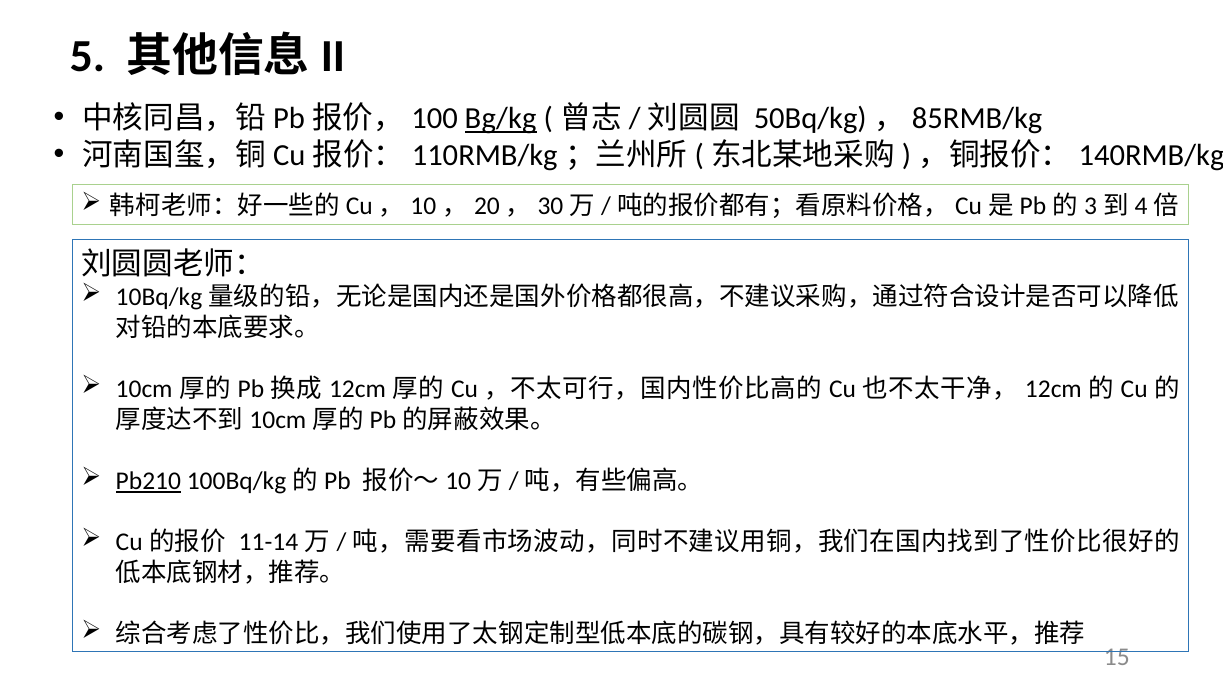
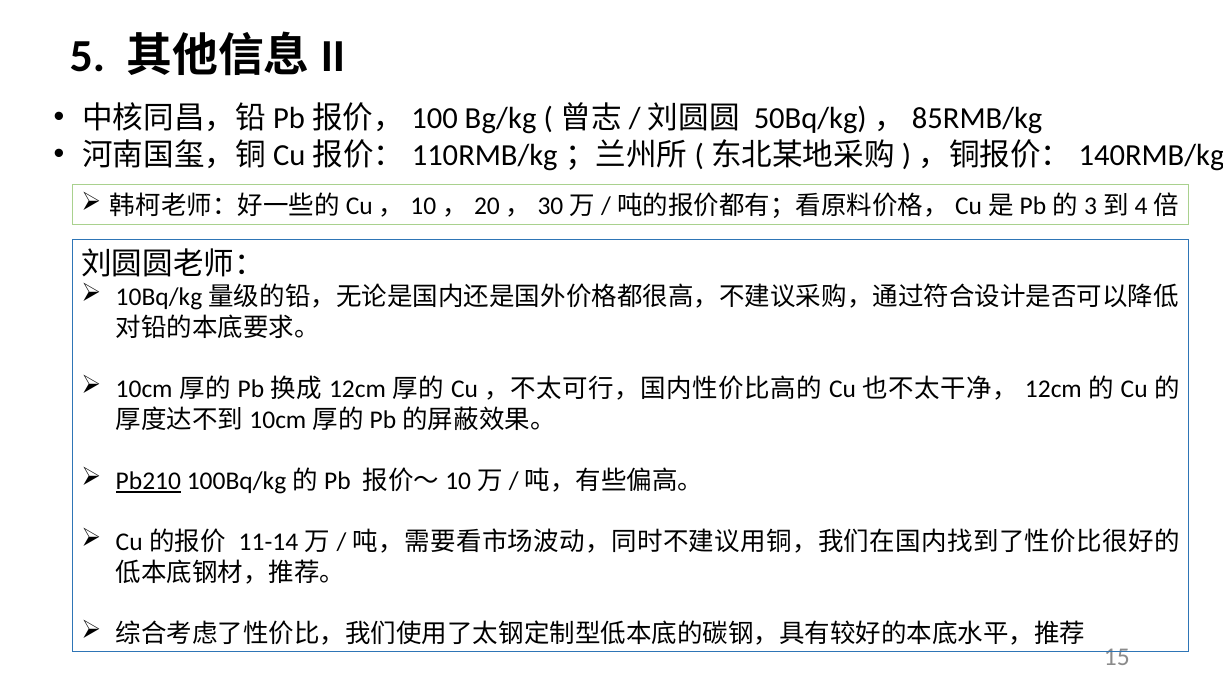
Bg/kg underline: present -> none (501, 119)
